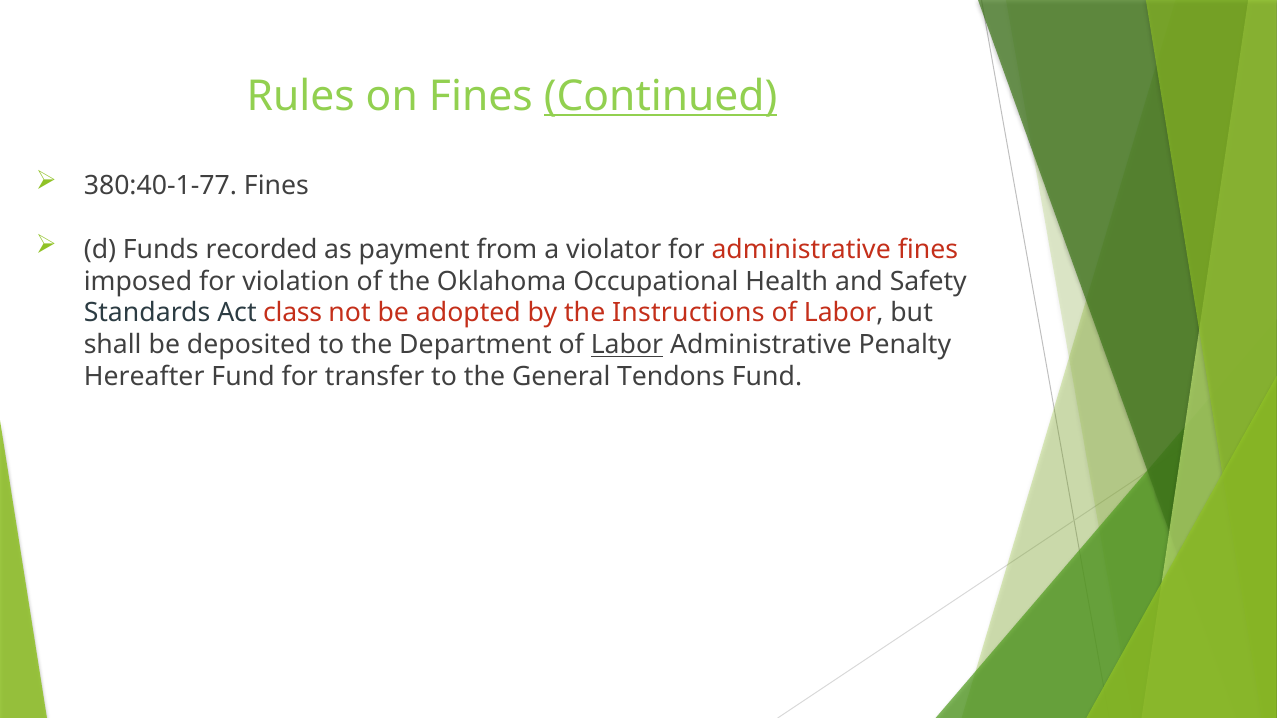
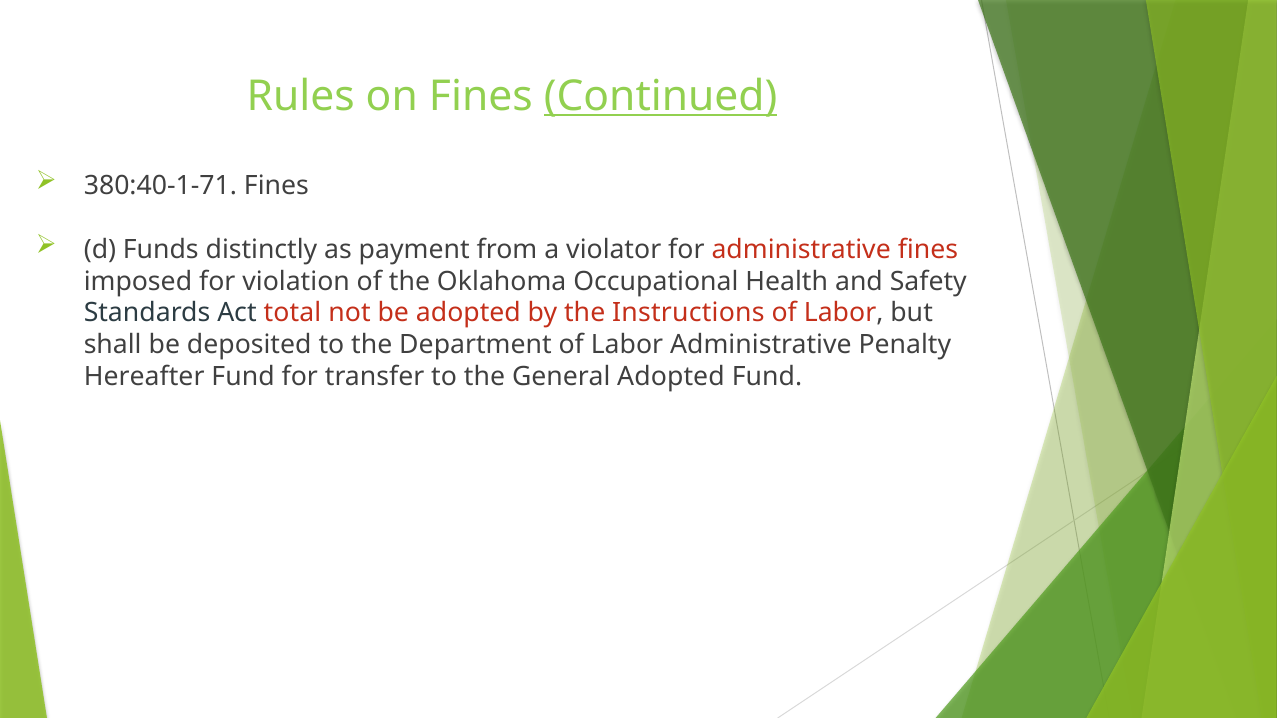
380:40-1-77: 380:40-1-77 -> 380:40-1-71 (160, 186)
recorded: recorded -> distinctly (261, 249)
class: class -> total (293, 313)
Labor underline: present -> none (627, 345)
General Tendons: Tendons -> Adopted (671, 377)
